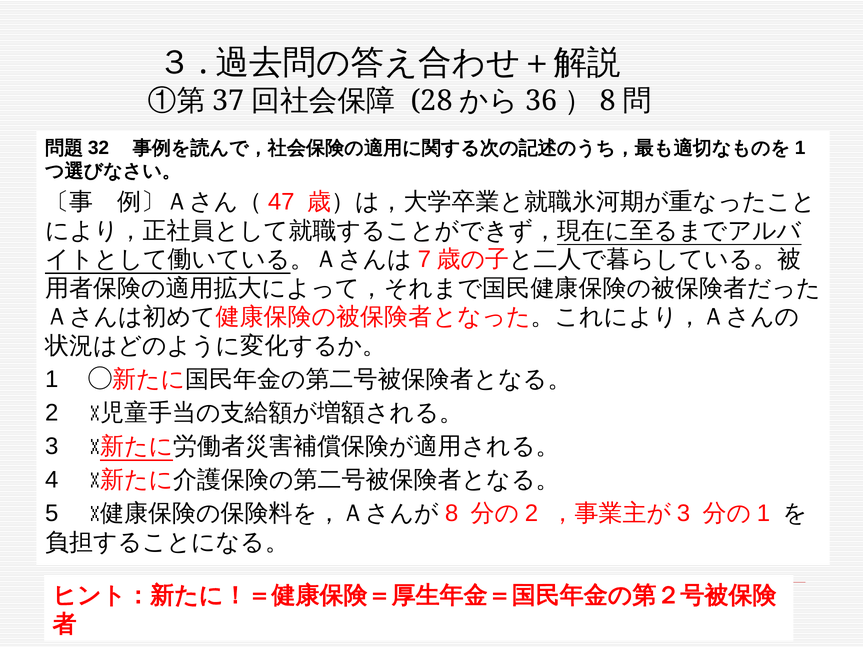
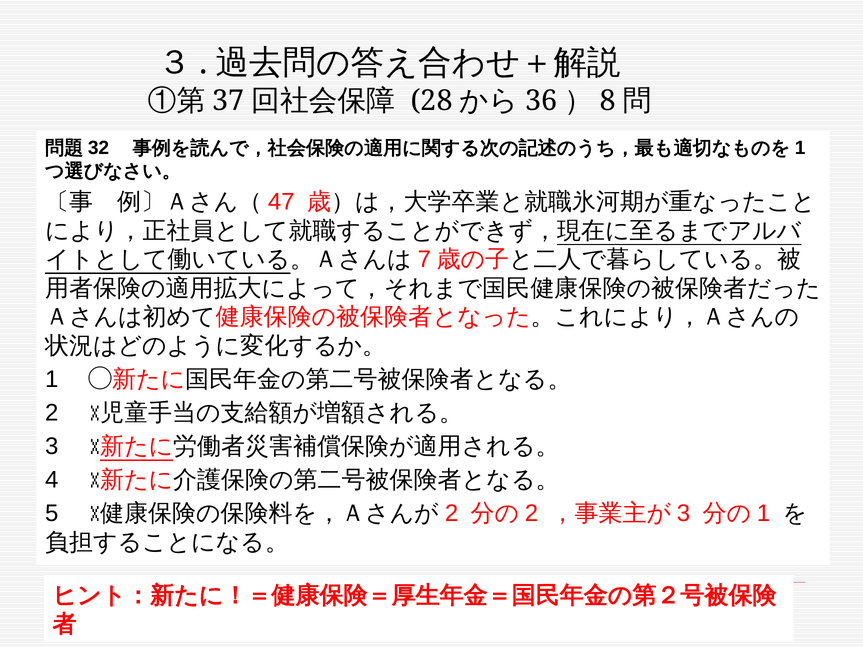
8: 8 -> 2 (452, 514)
